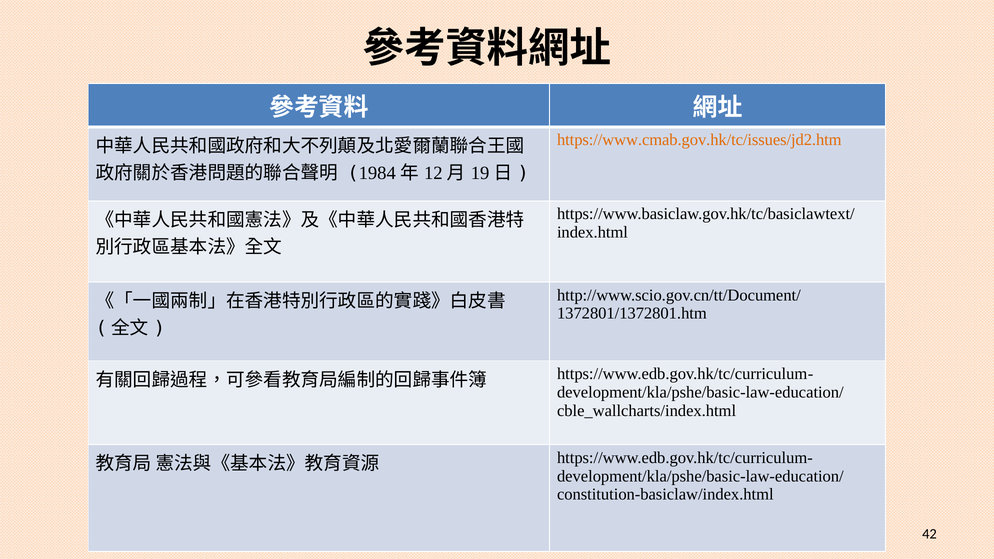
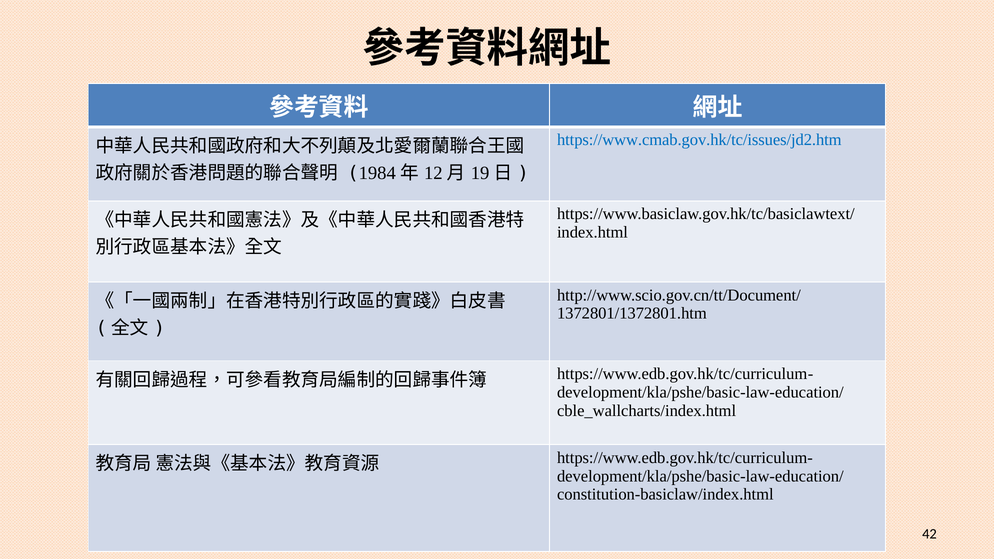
https://www.cmab.gov.hk/tc/issues/jd2.htm colour: orange -> blue (699, 140)
